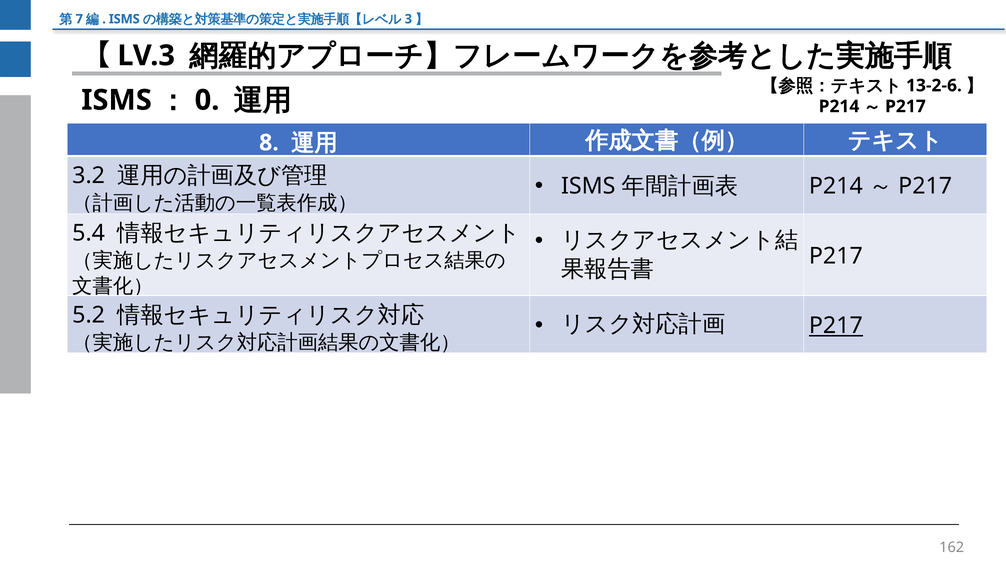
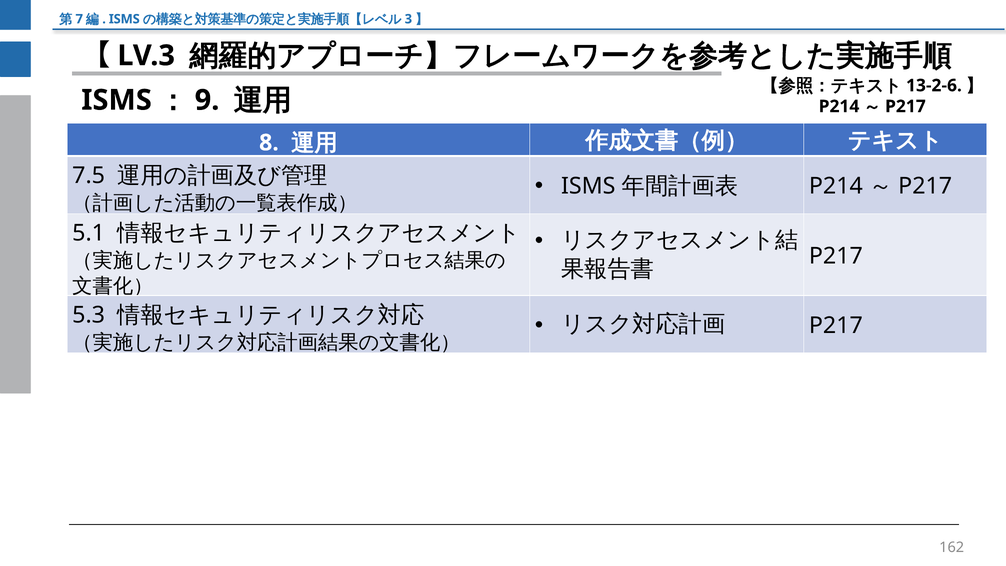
0: 0 -> 9 (207, 100)
3.2: 3.2 -> 7.5 (89, 176)
5.4: 5.4 -> 5.1 (89, 233)
5.2: 5.2 -> 5.3 (89, 315)
P217 underline: present -> none (836, 326)
